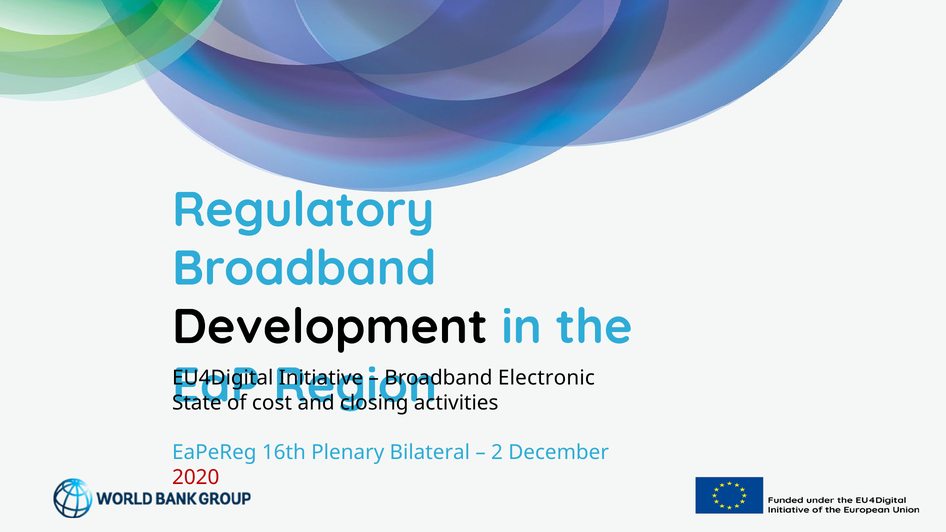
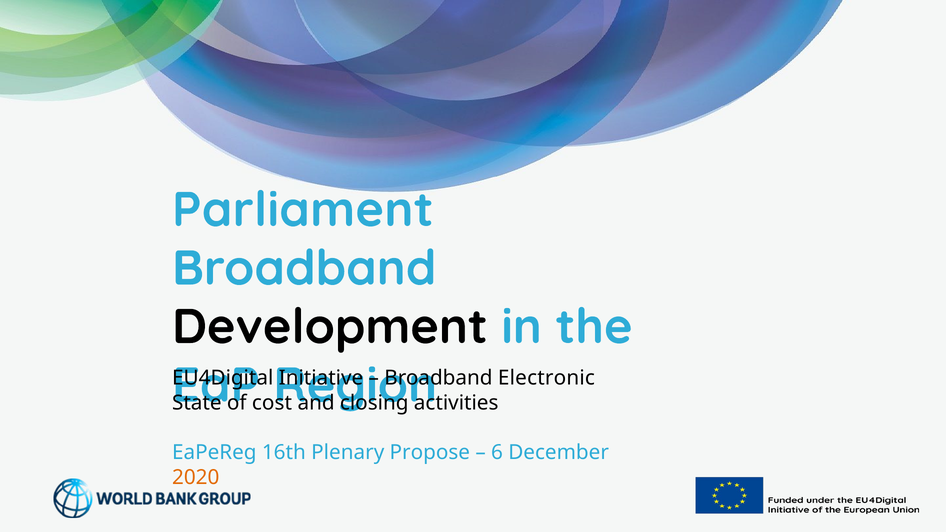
Regulatory: Regulatory -> Parliament (303, 210)
Bilateral: Bilateral -> Propose (430, 453)
2: 2 -> 6 (497, 453)
2020 colour: red -> orange (196, 478)
